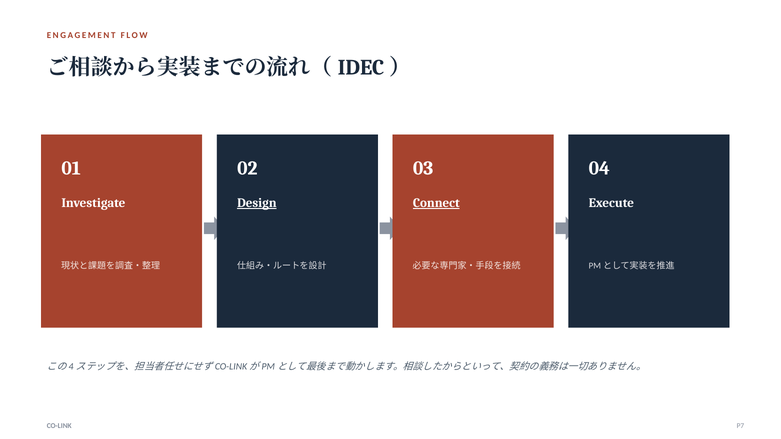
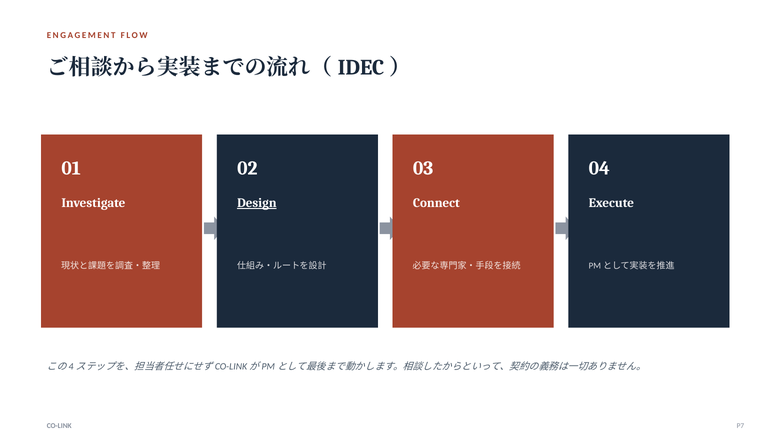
Connect underline: present -> none (436, 203)
